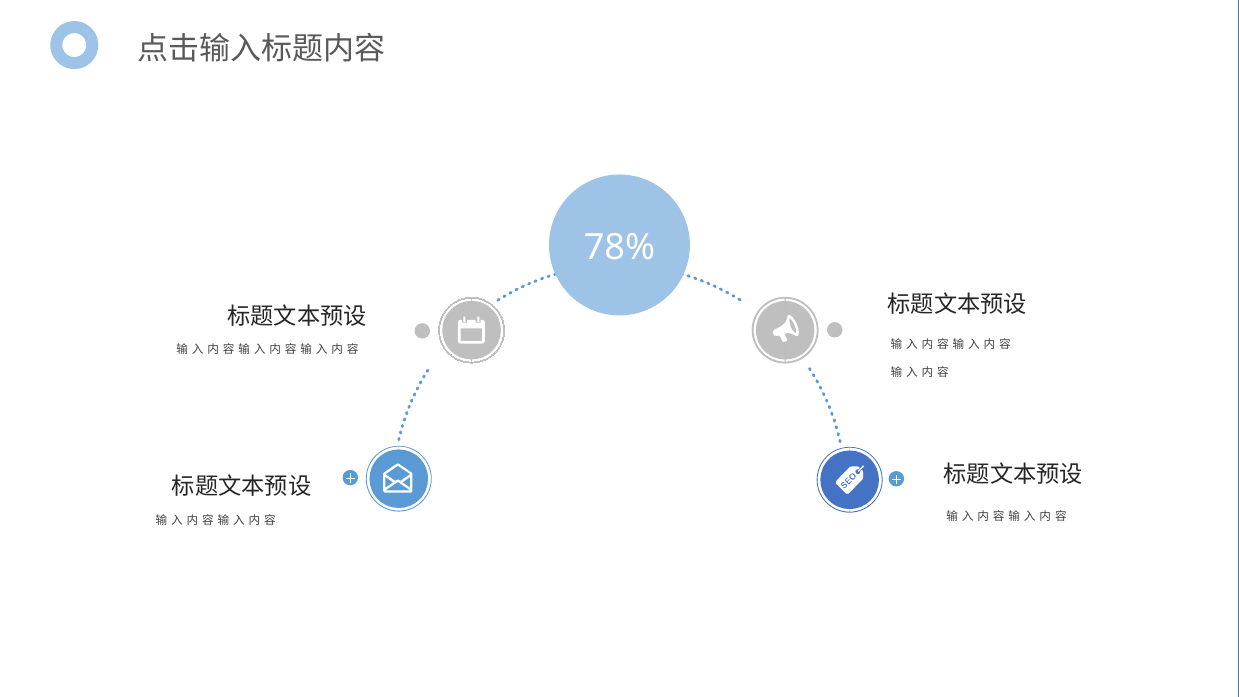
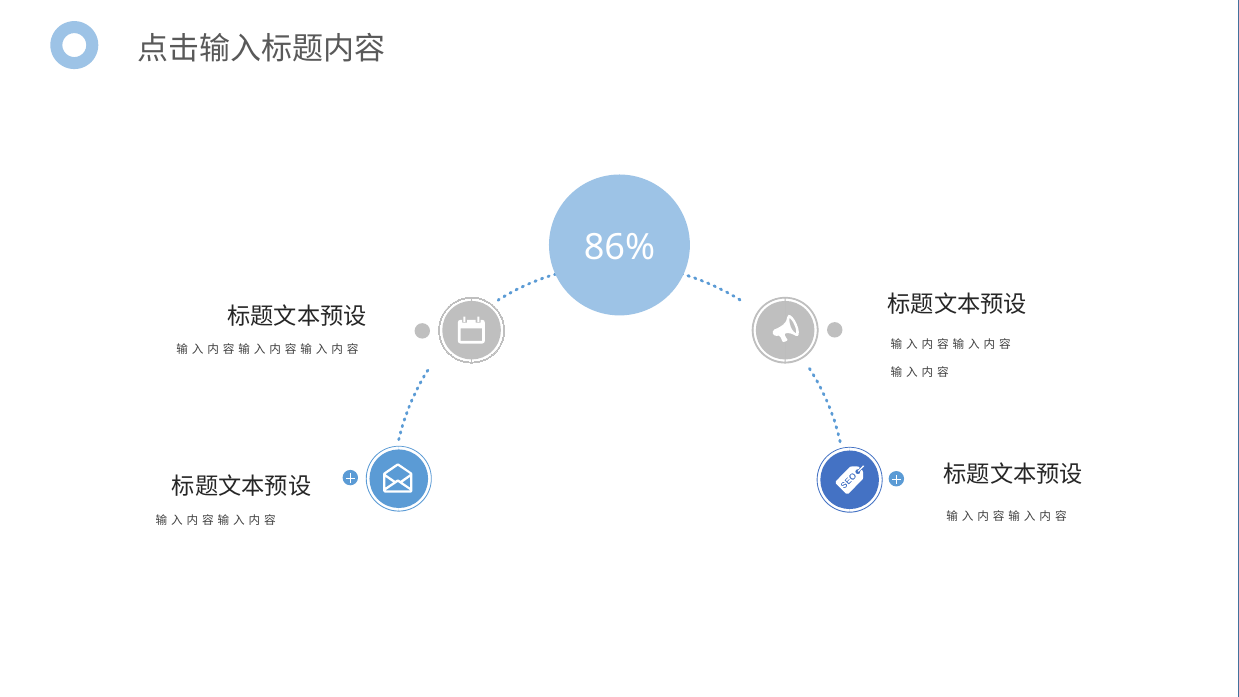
78%: 78% -> 86% (619, 247)
